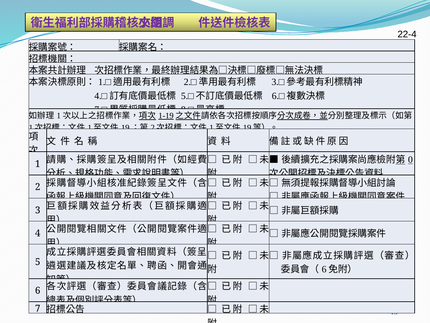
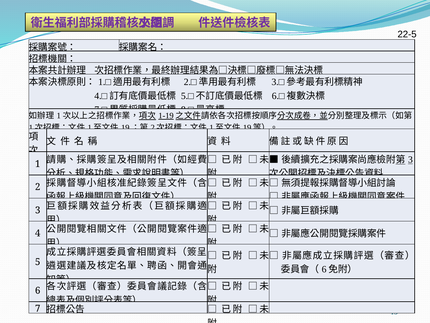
22-4: 22-4 -> 22-5 (407, 34)
0: 0 -> 3 (410, 159)
